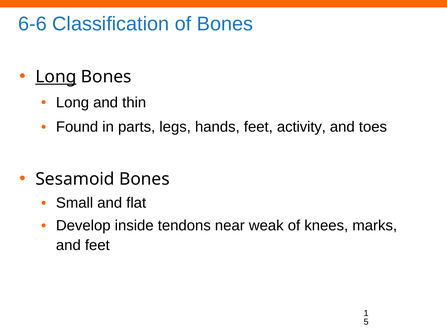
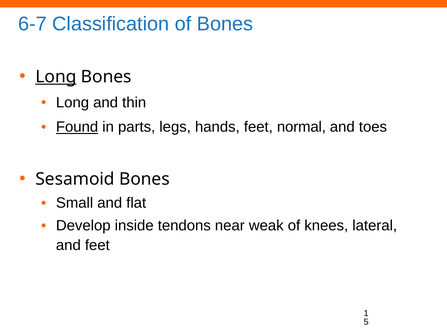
6-6: 6-6 -> 6-7 (32, 24)
Found underline: none -> present (77, 127)
activity: activity -> normal (301, 127)
marks: marks -> lateral (375, 226)
